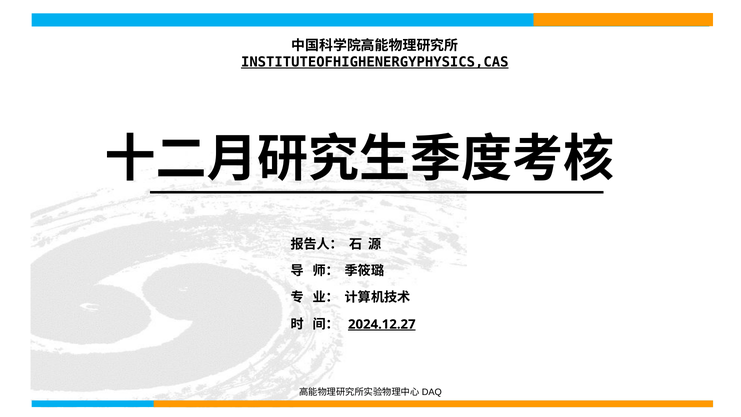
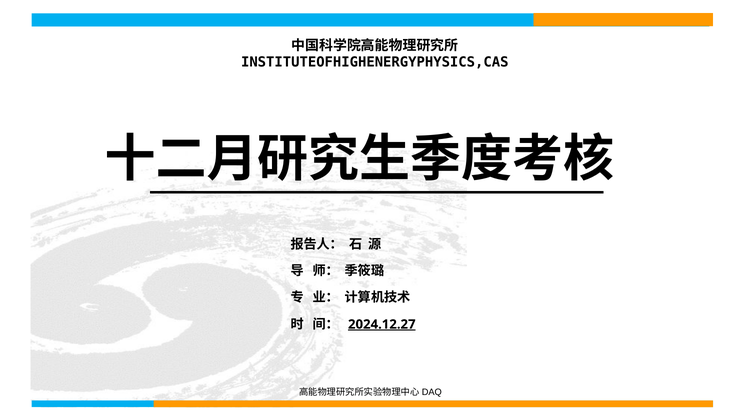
INSTITUTEOFHIGHENERGYPHYSICS,CAS underline: present -> none (375, 62)
